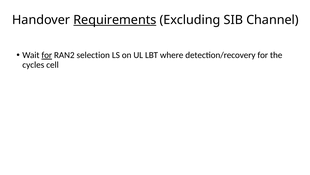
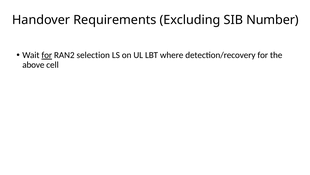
Requirements underline: present -> none (115, 20)
Channel: Channel -> Number (272, 20)
cycles: cycles -> above (33, 65)
